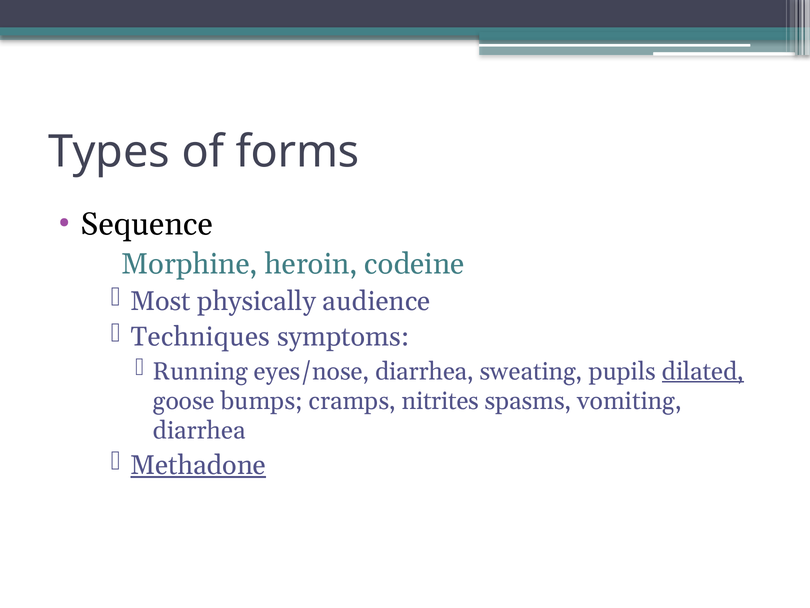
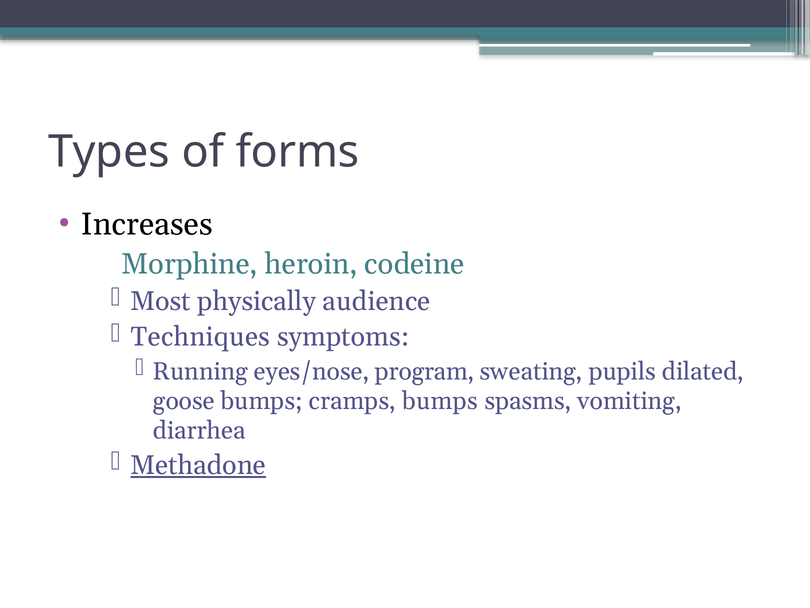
Sequence: Sequence -> Increases (147, 224)
eyes/nose diarrhea: diarrhea -> program (425, 371)
dilated underline: present -> none (703, 371)
cramps nitrites: nitrites -> bumps (440, 401)
